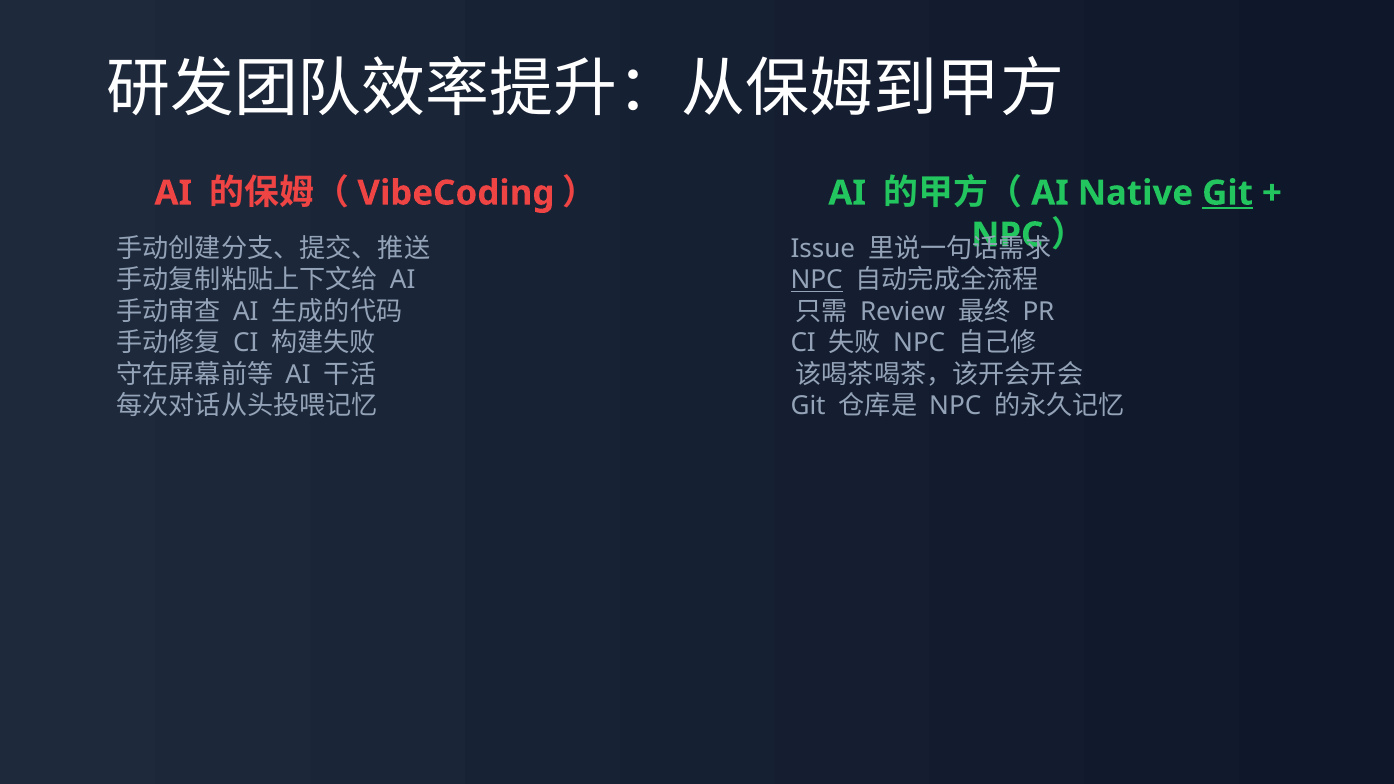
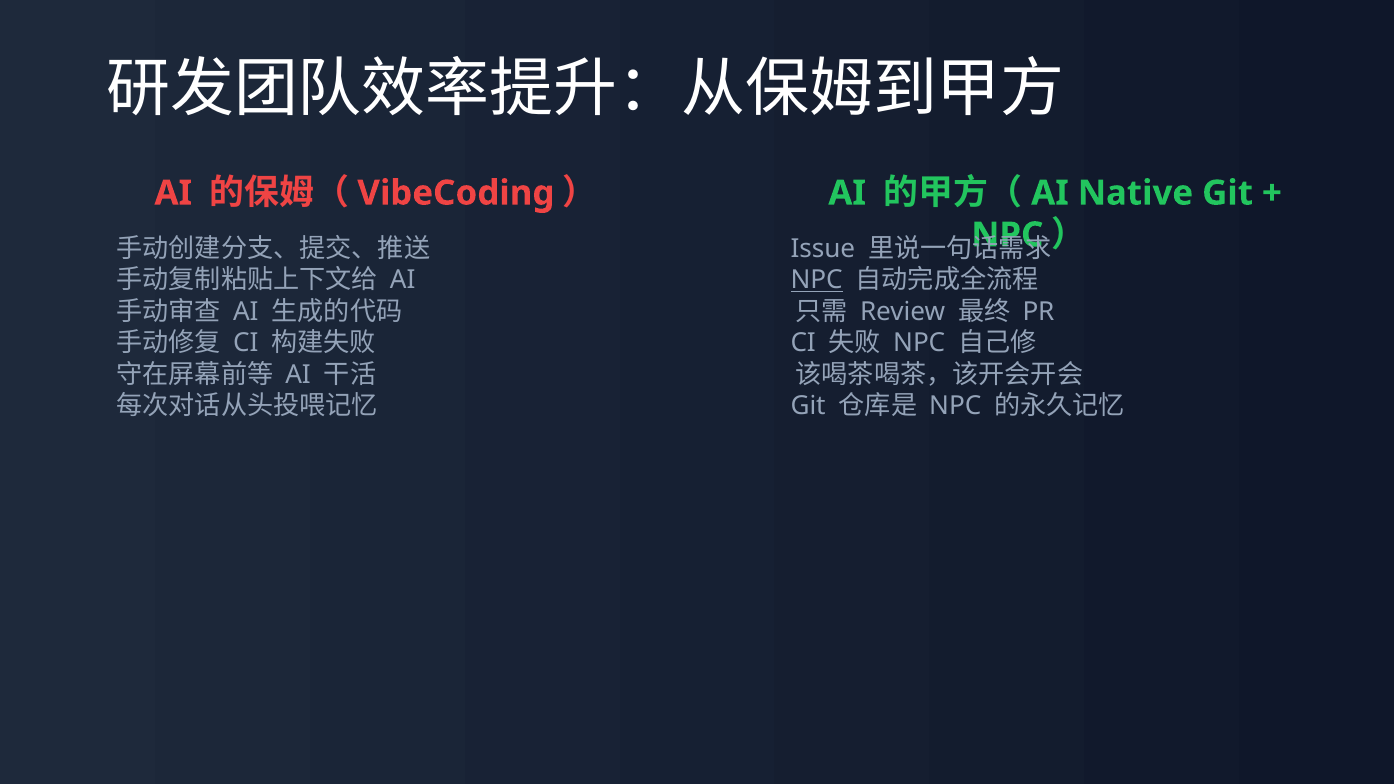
Git underline: present -> none (1228, 193)
